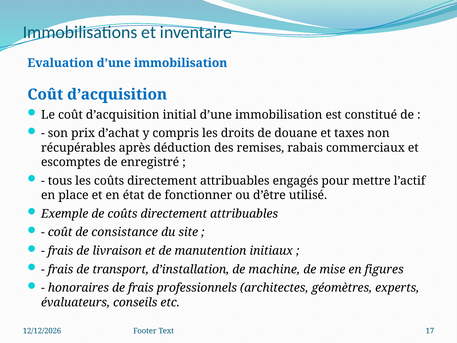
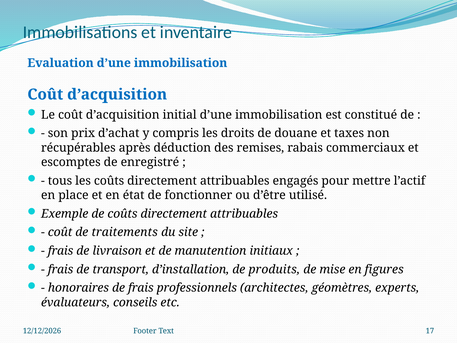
consistance: consistance -> traitements (125, 232)
machine: machine -> produits (274, 269)
